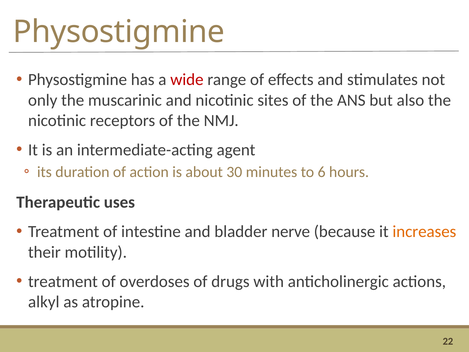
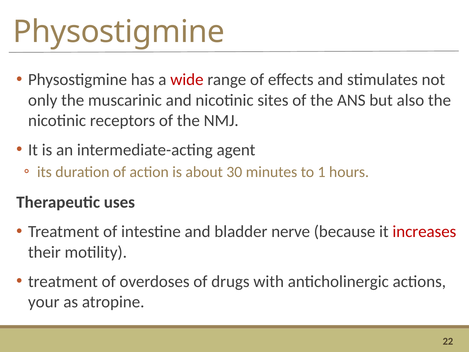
6: 6 -> 1 (322, 172)
increases colour: orange -> red (424, 232)
alkyl: alkyl -> your (44, 302)
